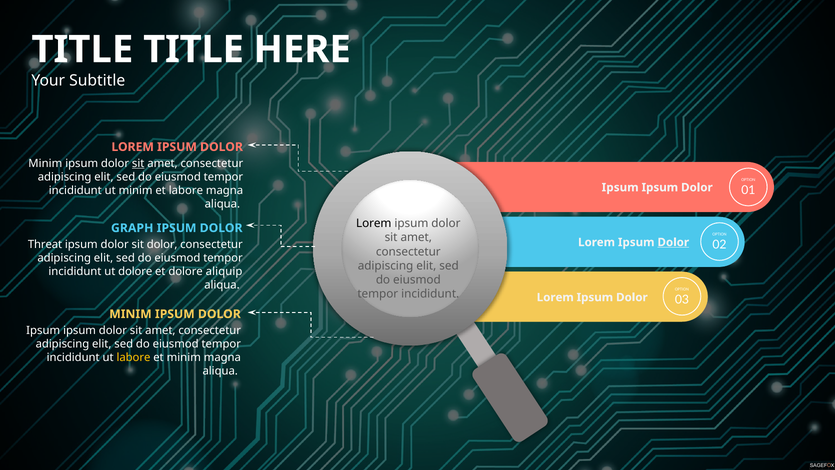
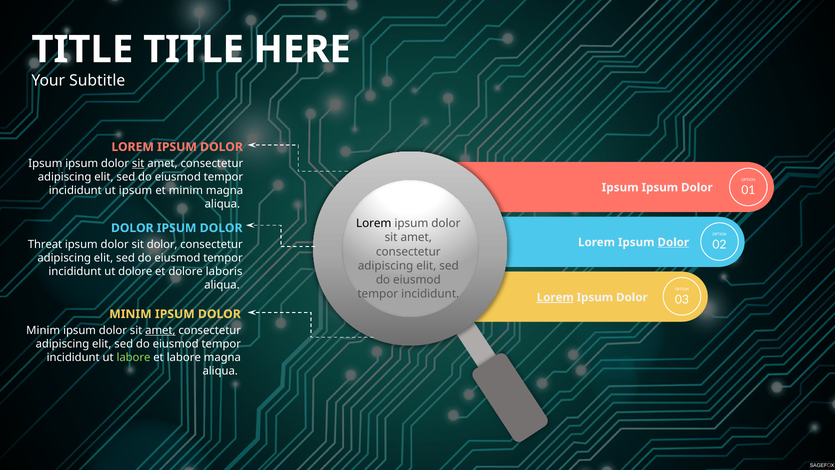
Minim: Minim -> Ipsum (45, 163)
ut minim: minim -> ipsum (136, 190)
et labore: labore -> minim (186, 190)
GRAPH: GRAPH -> DOLOR (132, 228)
aliquip: aliquip -> laboris (224, 271)
Lorem underline: none -> present (555, 297)
Ipsum: Ipsum -> Minim (43, 330)
amet underline: none -> present (160, 330)
labore colour: yellow -> light green (133, 357)
et minim: minim -> labore (184, 357)
